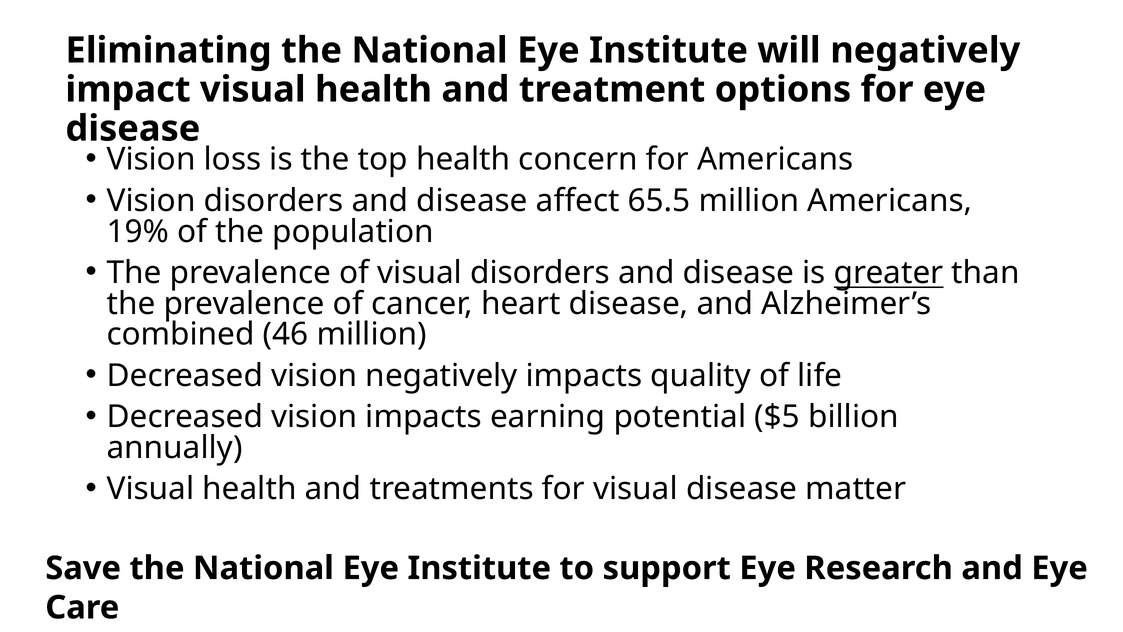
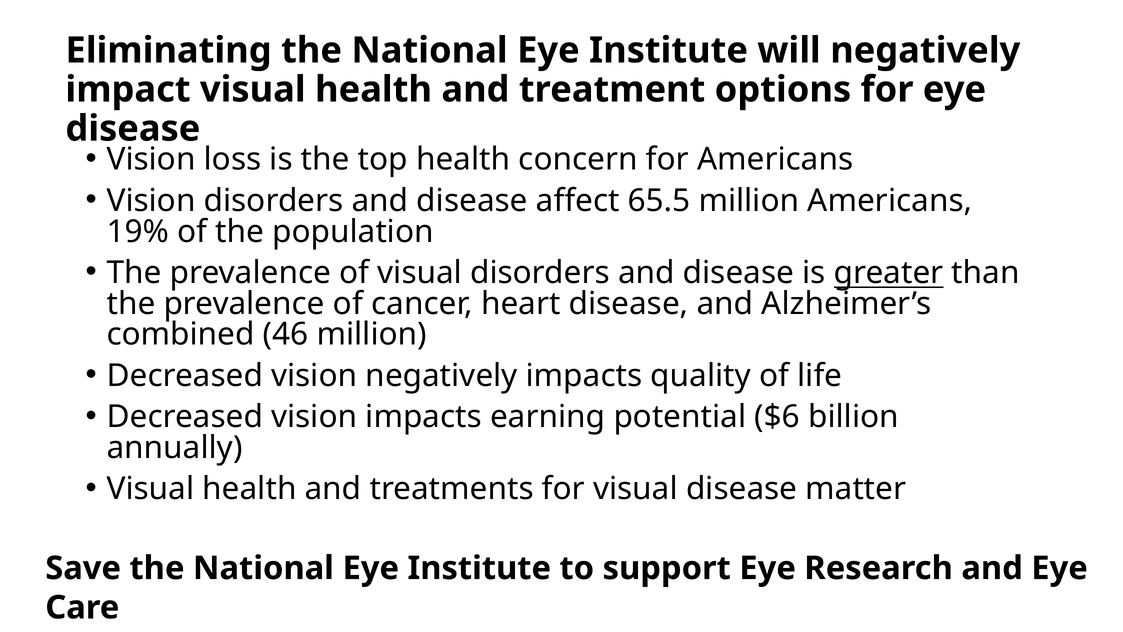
$5: $5 -> $6 (777, 417)
